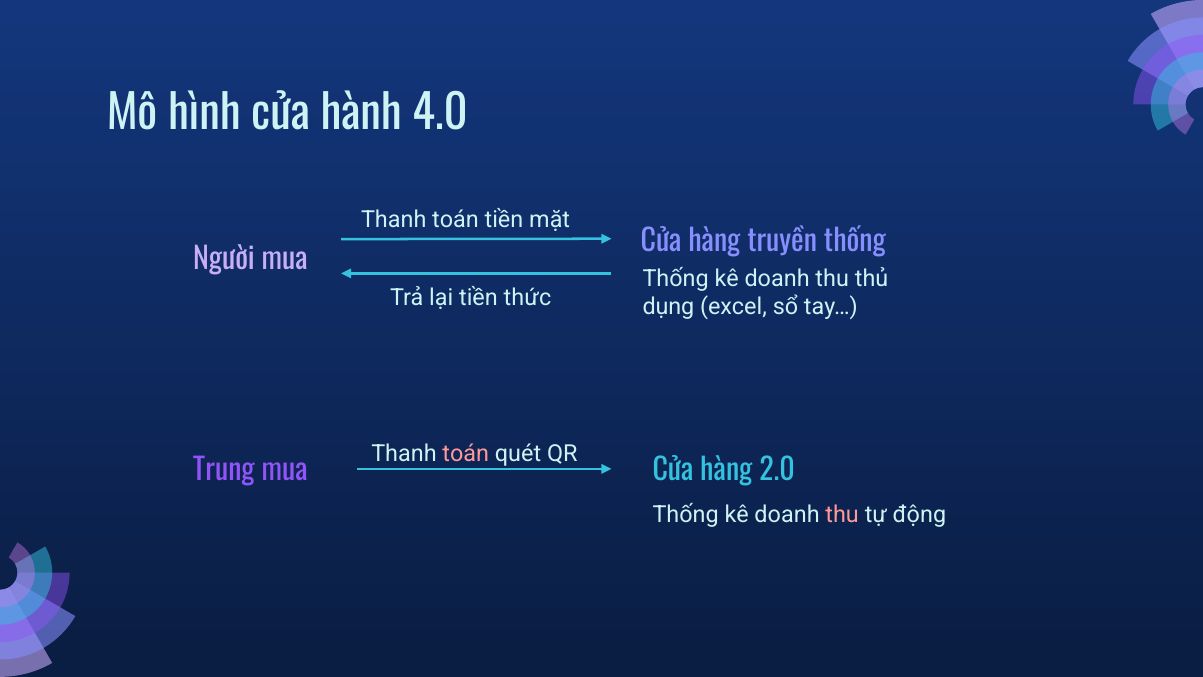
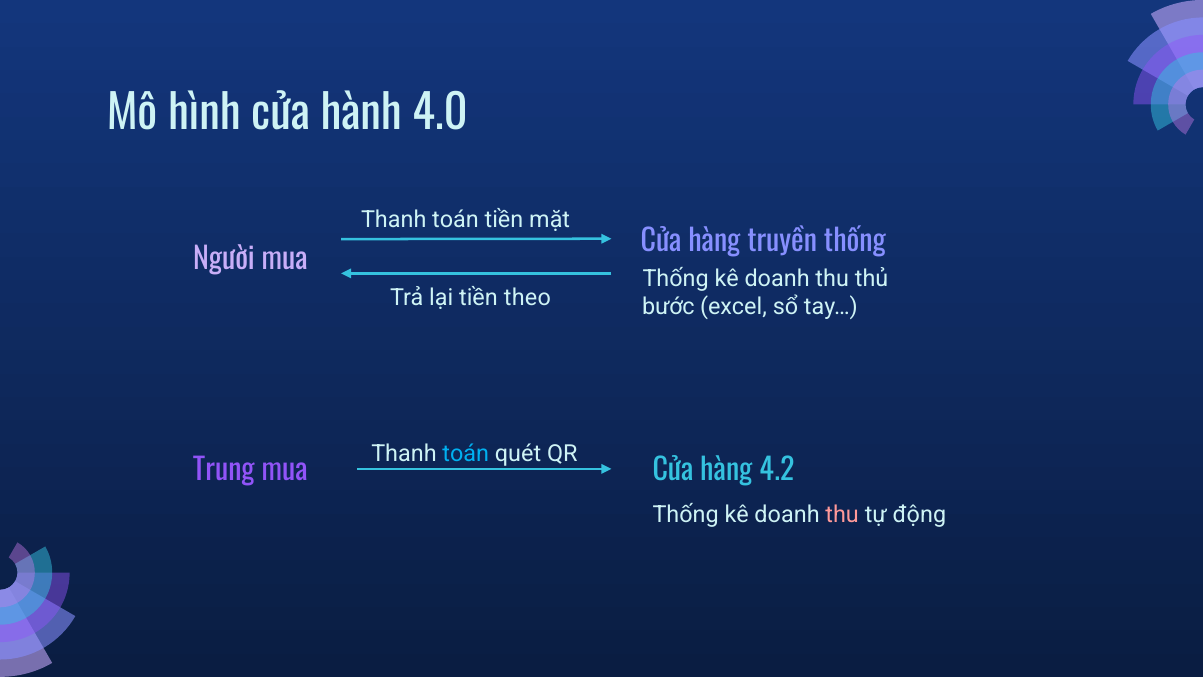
thức: thức -> theo (527, 298)
dụng: dụng -> bước (668, 307)
toán colour: pink -> light blue (466, 453)
2.0: 2.0 -> 4.2 (777, 471)
